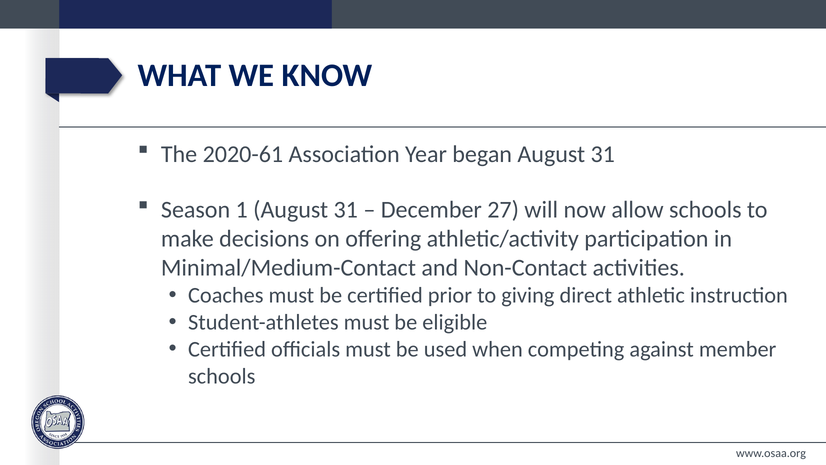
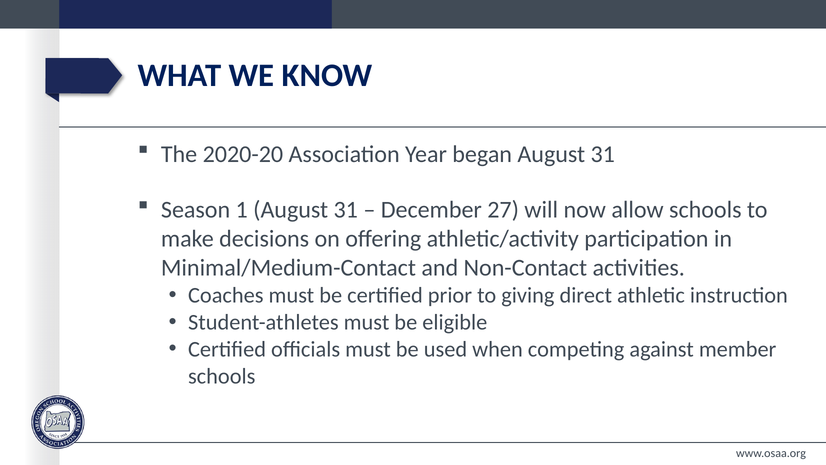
2020-61: 2020-61 -> 2020-20 (243, 154)
